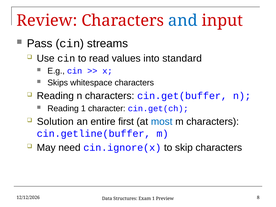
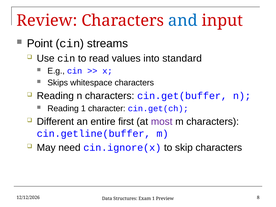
Pass: Pass -> Point (40, 44)
Solution: Solution -> Different (55, 122)
most colour: blue -> purple (162, 122)
